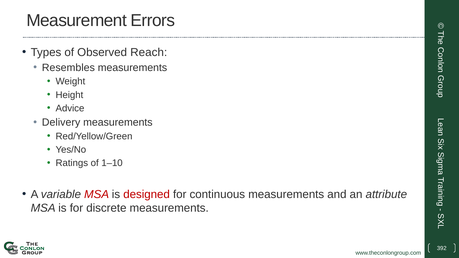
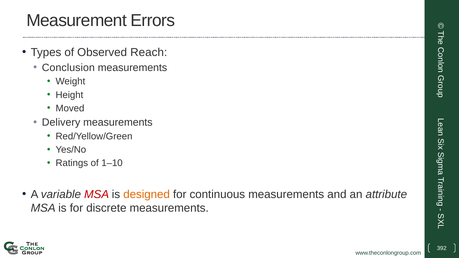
Resembles: Resembles -> Conclusion (68, 68)
Advice: Advice -> Moved (70, 108)
designed colour: red -> orange (147, 194)
